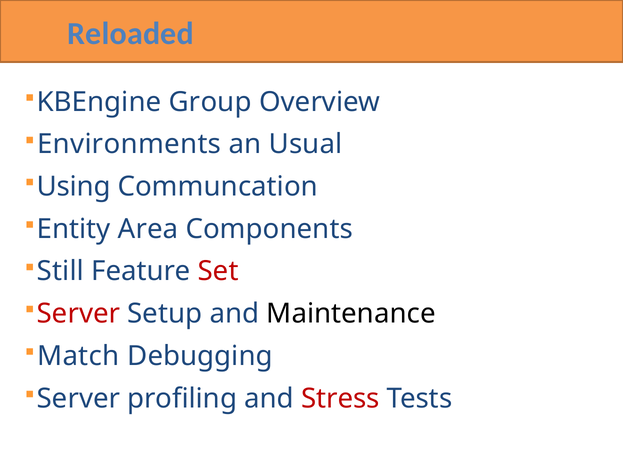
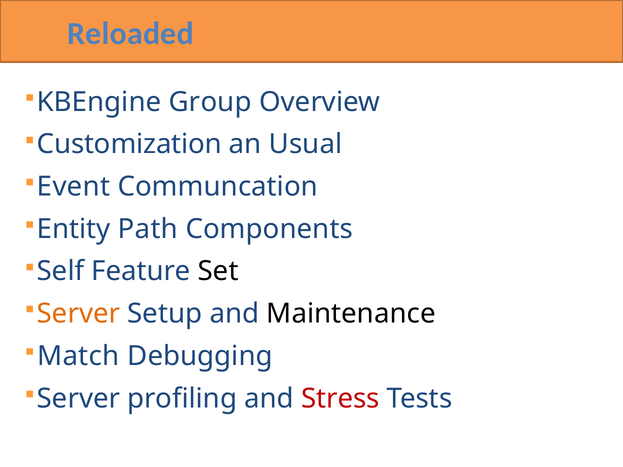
Environments: Environments -> Customization (129, 144)
Using: Using -> Event (74, 187)
Area: Area -> Path (148, 229)
Still: Still -> Self (61, 271)
Set colour: red -> black (218, 271)
Server colour: red -> orange (78, 314)
